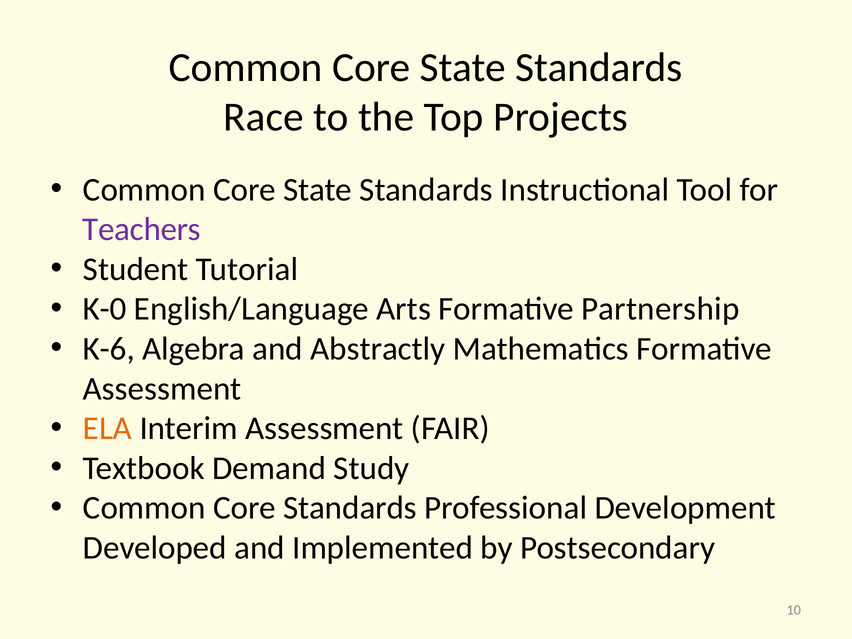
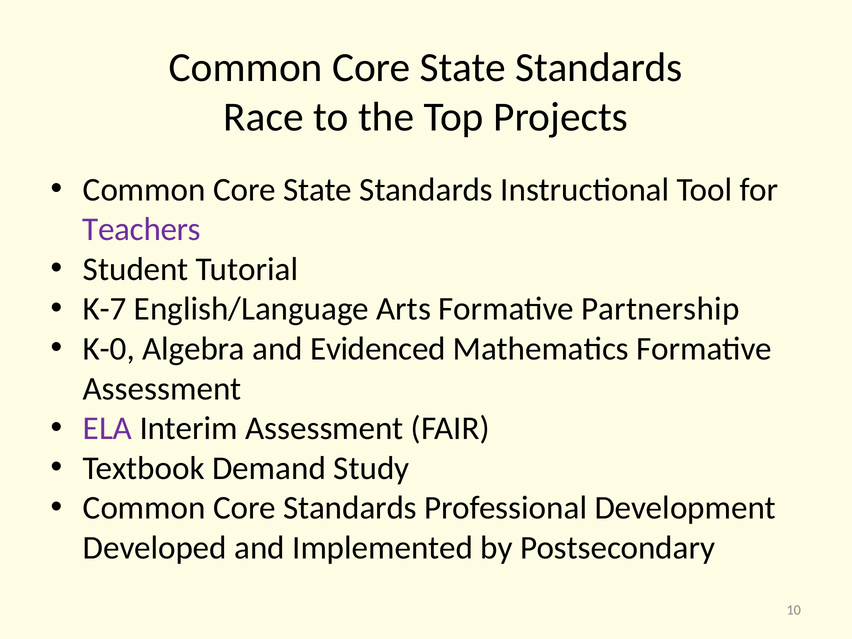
K-0: K-0 -> K-7 (105, 309)
K-6: K-6 -> K-0 (109, 349)
Abstractly: Abstractly -> Evidenced (378, 349)
ELA colour: orange -> purple (107, 428)
